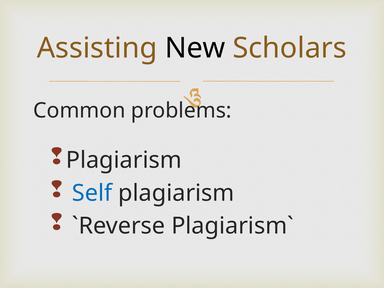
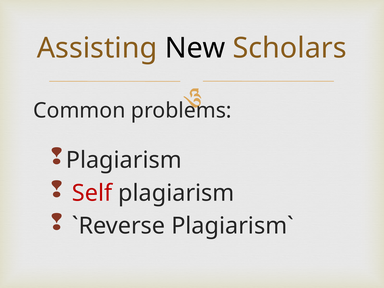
Self colour: blue -> red (92, 193)
